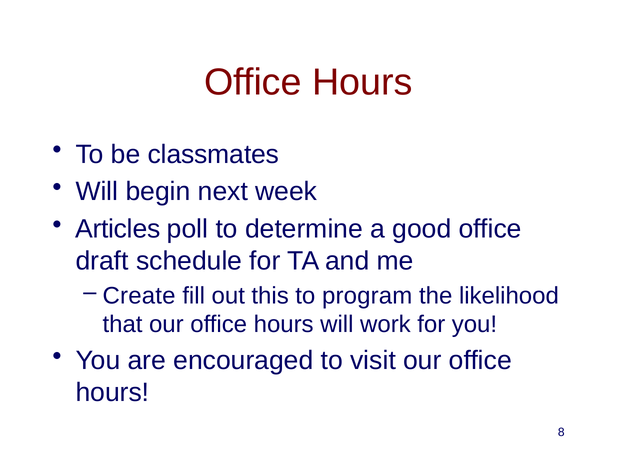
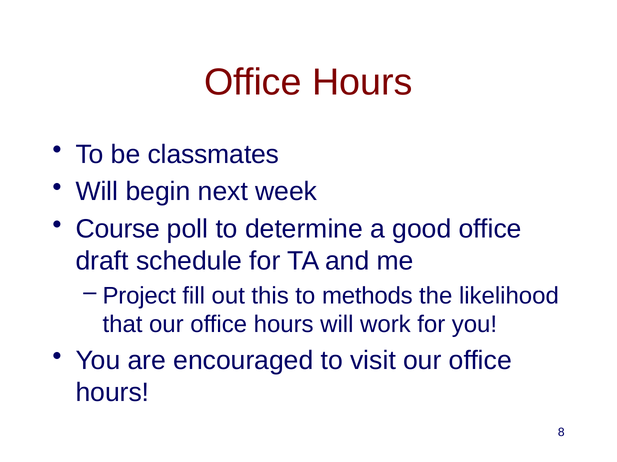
Articles: Articles -> Course (118, 229)
Create: Create -> Project (139, 296)
program: program -> methods (367, 296)
